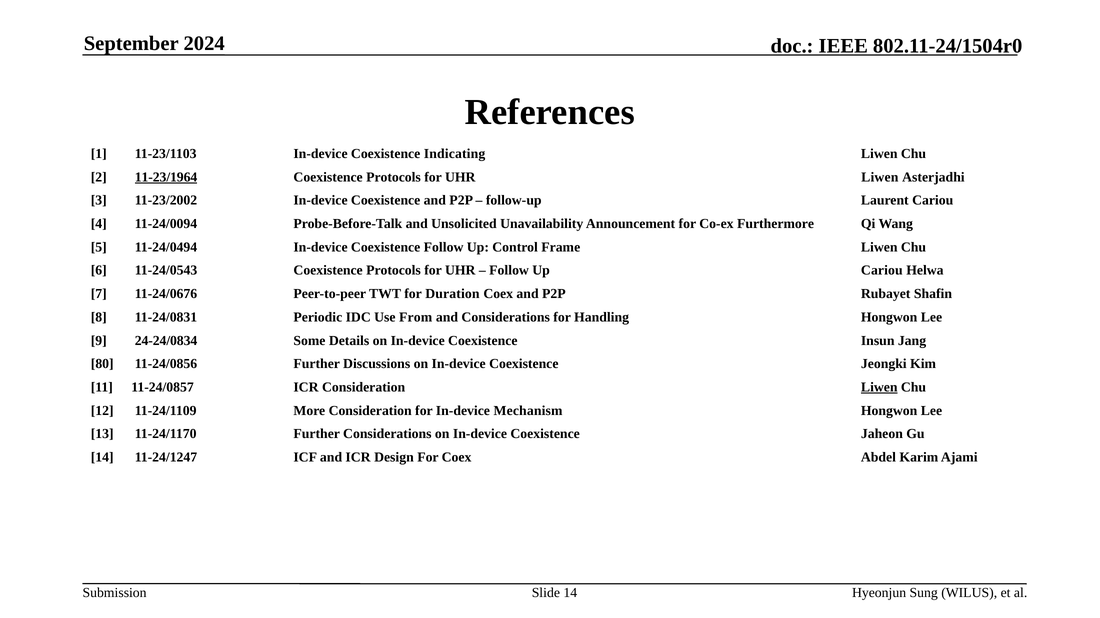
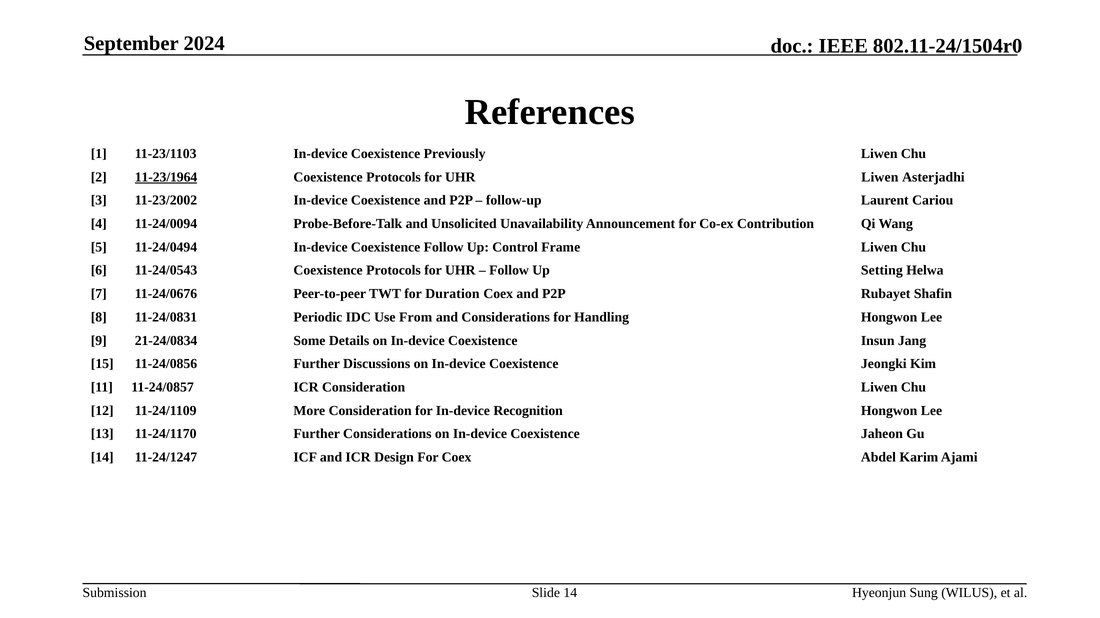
Indicating: Indicating -> Previously (455, 154)
Furthermore: Furthermore -> Contribution (776, 224)
Up Cariou: Cariou -> Setting (882, 271)
24-24/0834: 24-24/0834 -> 21-24/0834 (166, 341)
80: 80 -> 15 (102, 364)
Liwen underline: present -> none (879, 388)
Mechanism: Mechanism -> Recognition (528, 411)
